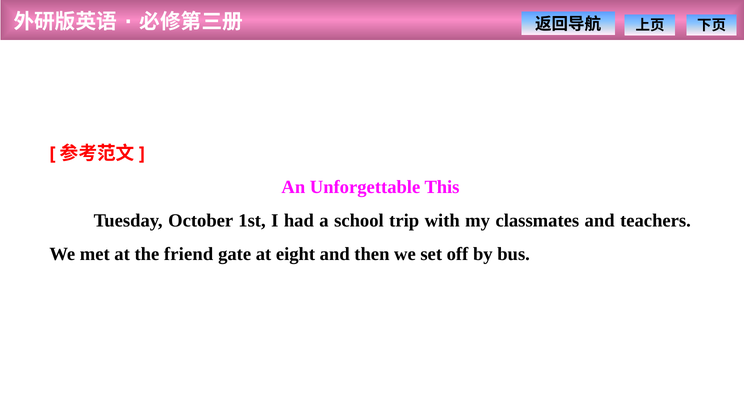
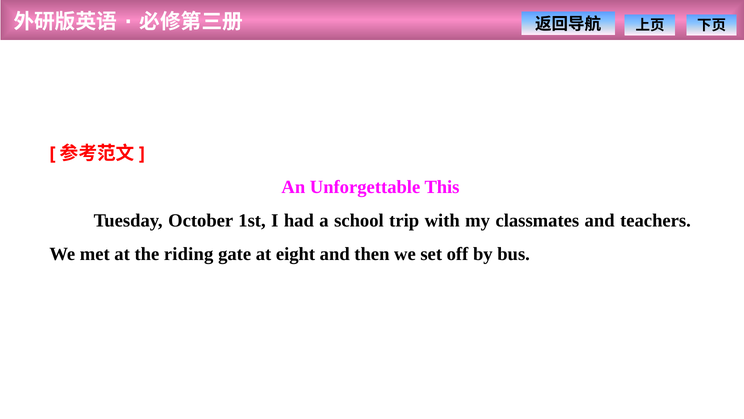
friend: friend -> riding (189, 254)
